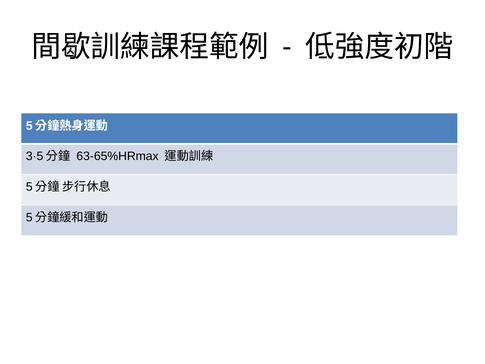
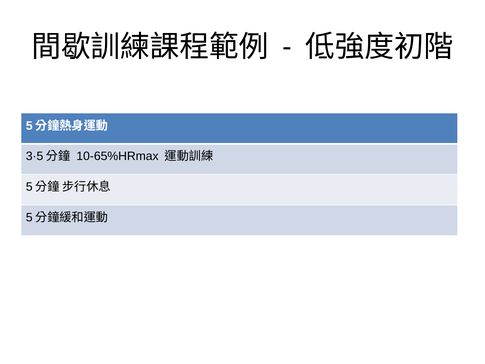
63-65%HRmax: 63-65%HRmax -> 10-65%HRmax (118, 156)
